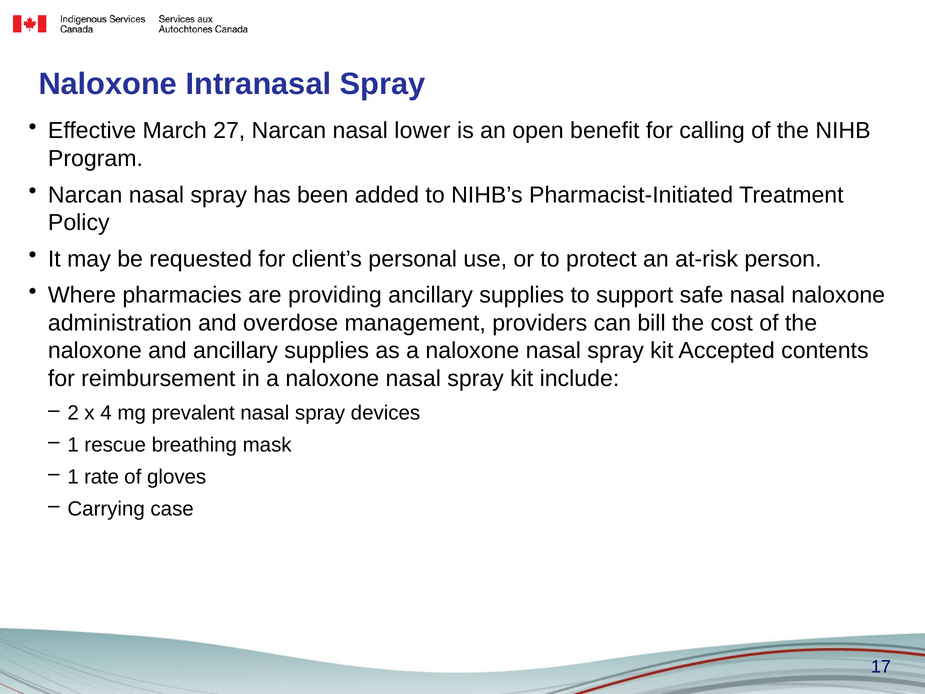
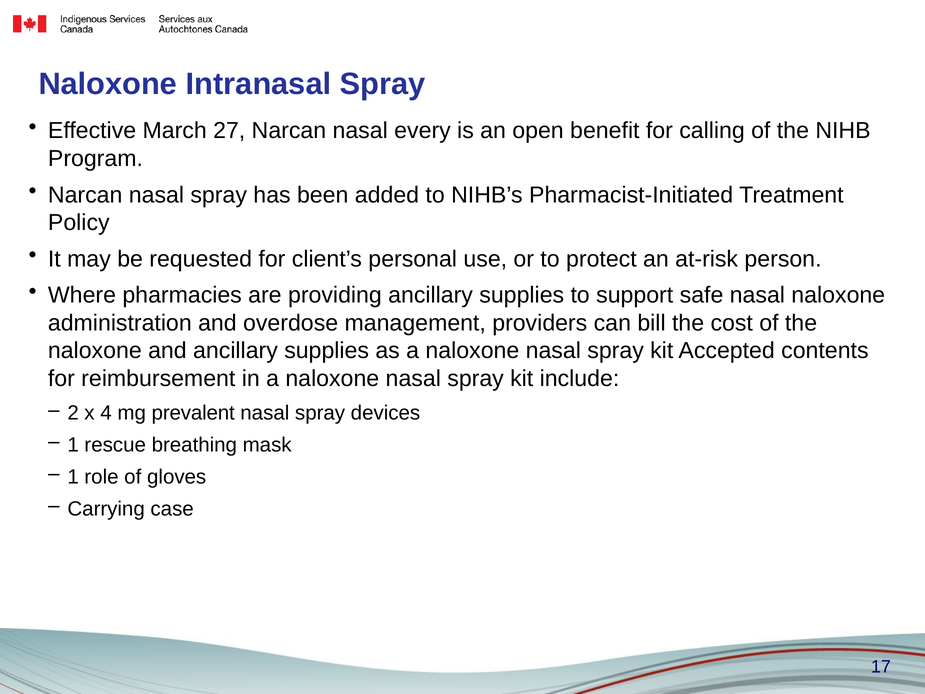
lower: lower -> every (423, 131)
rate: rate -> role (101, 477)
